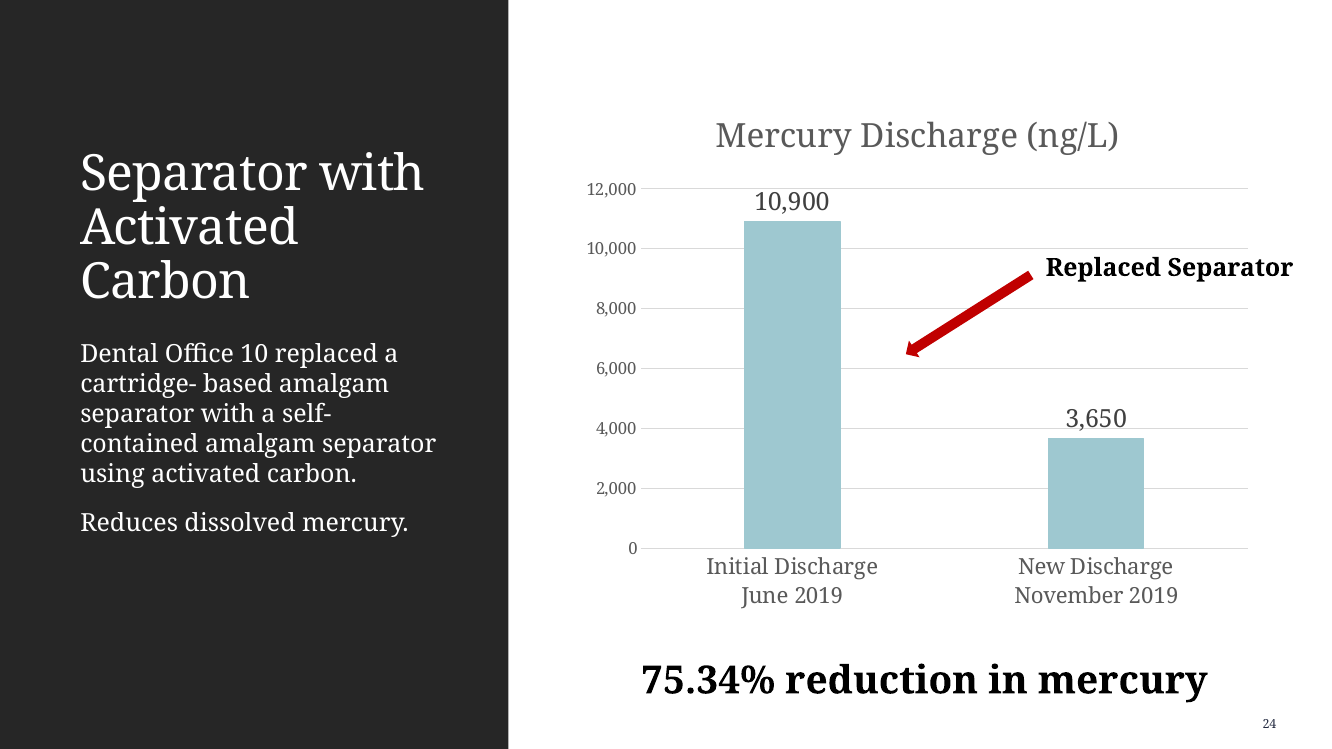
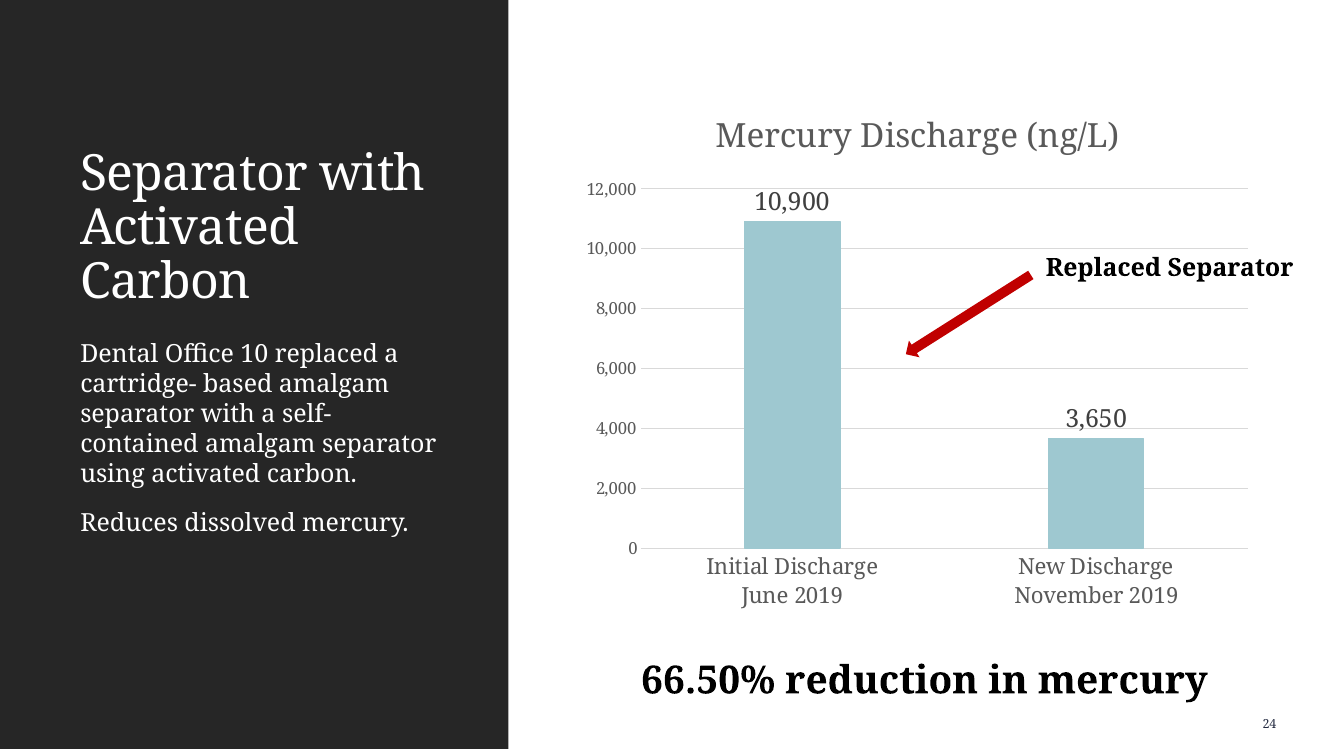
75.34%: 75.34% -> 66.50% (708, 681)
